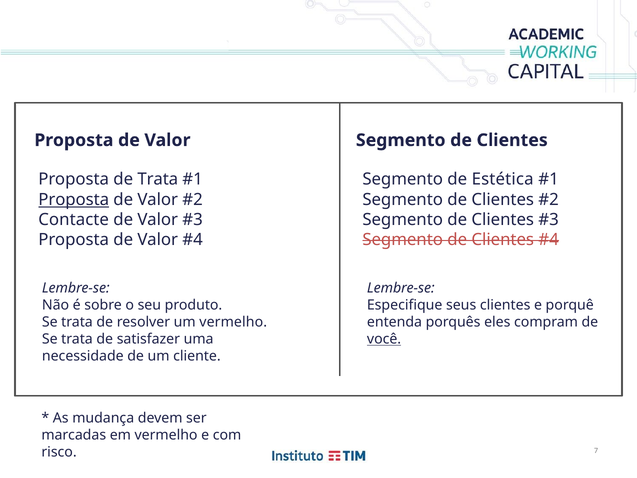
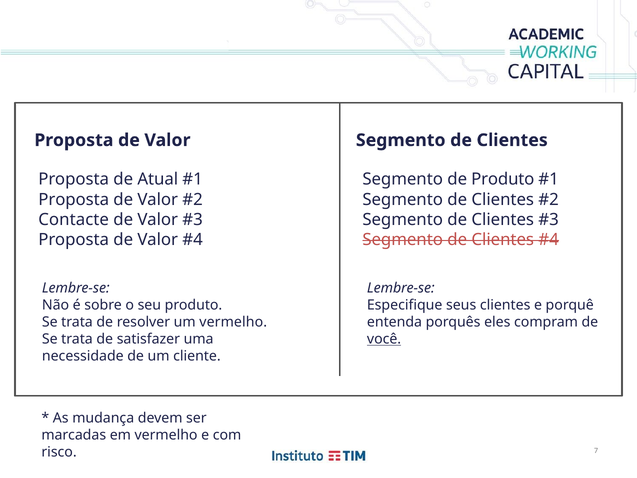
de Trata: Trata -> Atual (158, 179)
de Estética: Estética -> Produto (503, 179)
Proposta underline: present -> none (74, 199)
